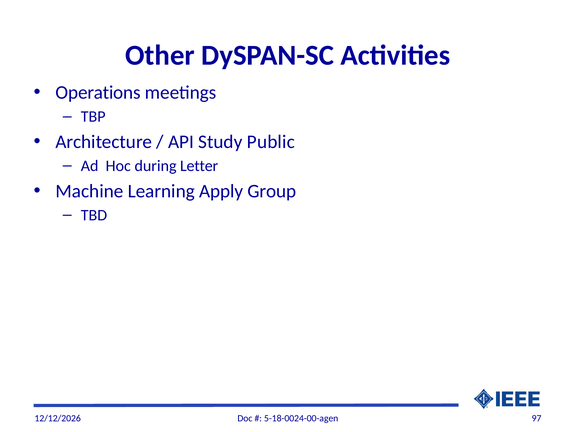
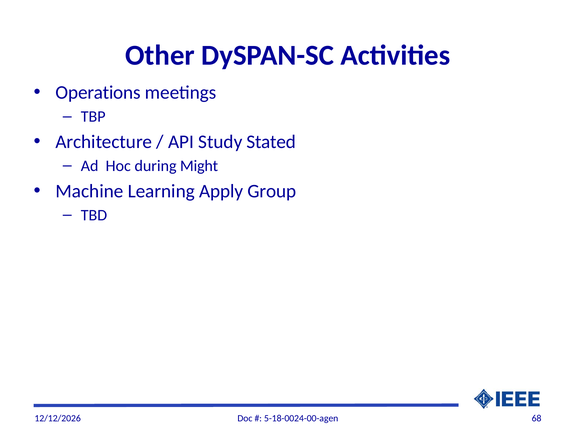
Public: Public -> Stated (271, 142)
Letter: Letter -> Might (199, 166)
97: 97 -> 68 (537, 418)
